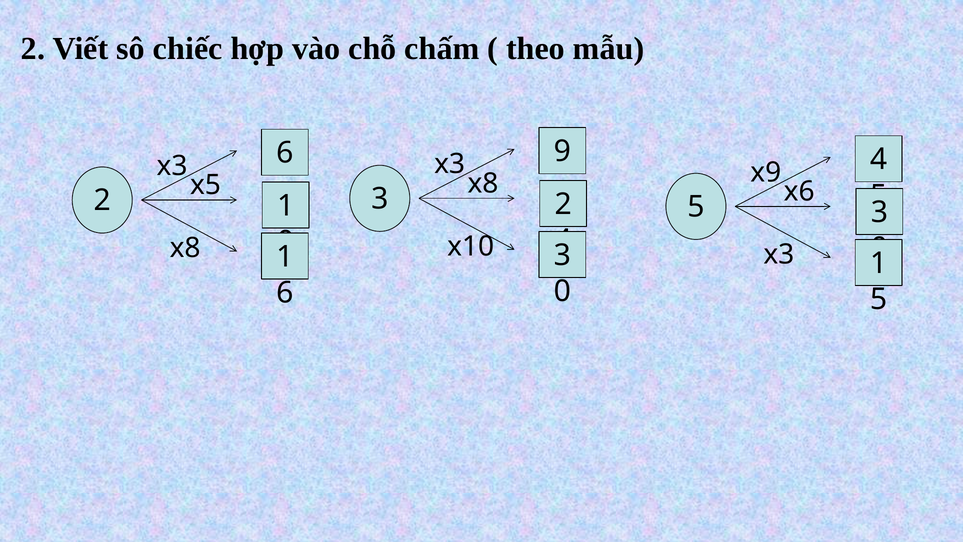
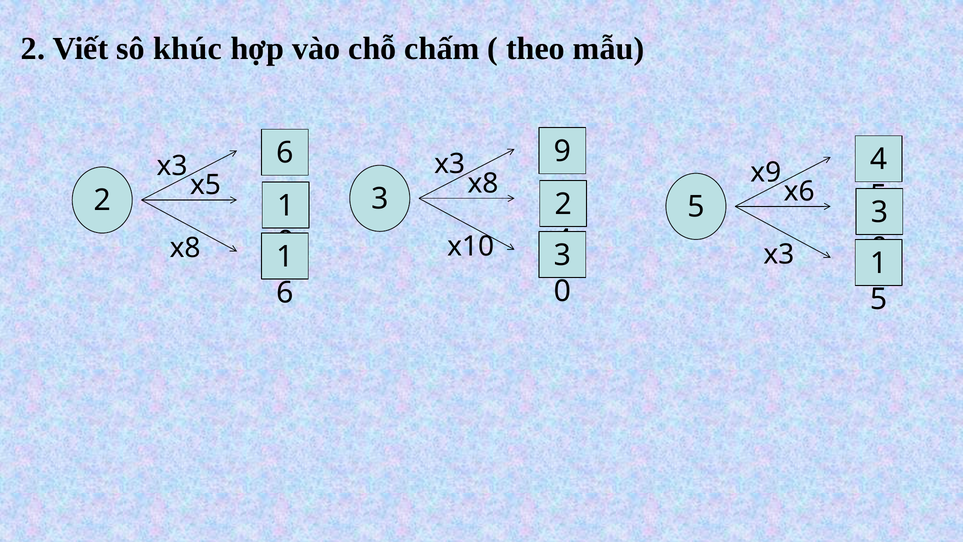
chiếc: chiếc -> khúc (188, 48)
